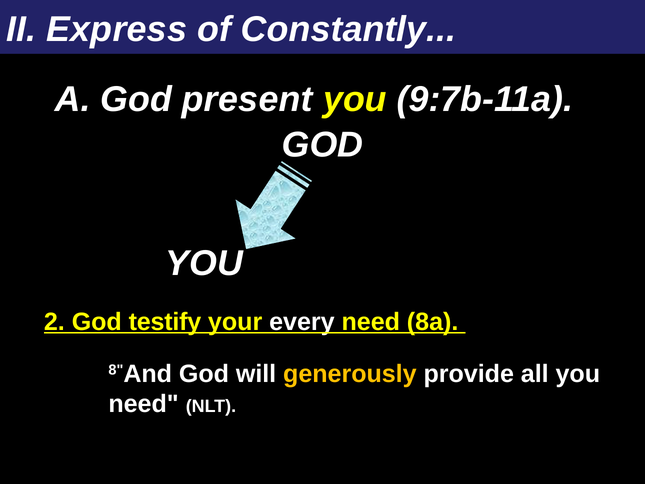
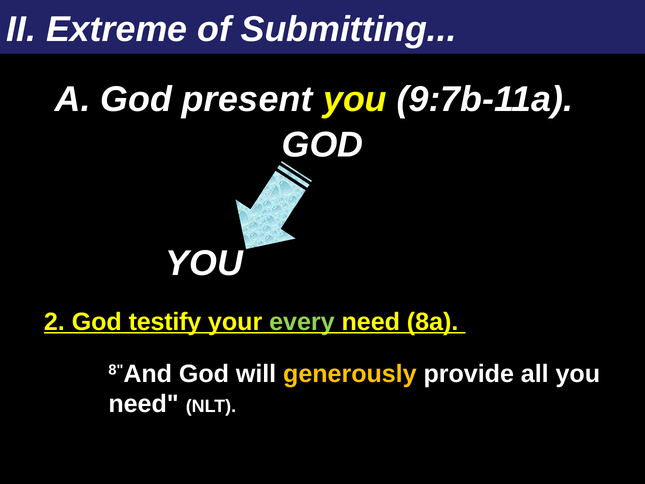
Express: Express -> Extreme (117, 29)
Constantly: Constantly -> Submitting (349, 29)
every colour: white -> light green (302, 322)
